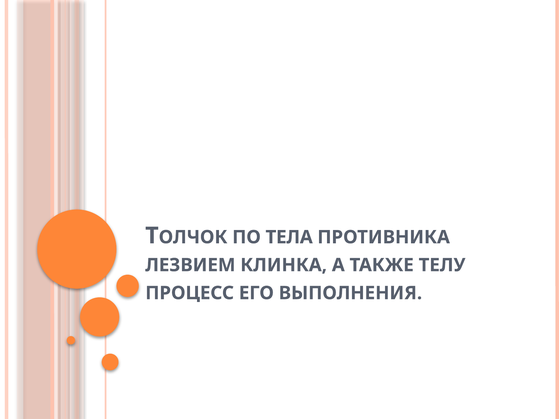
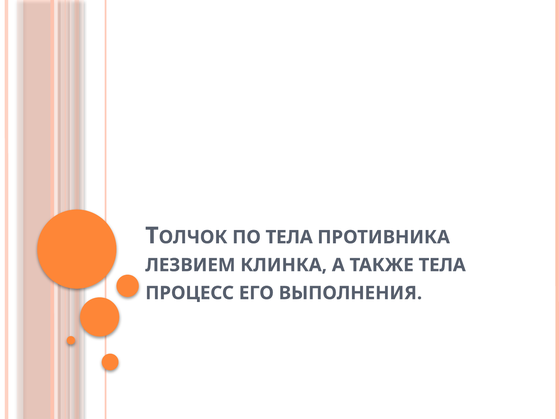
ТАКЖЕ ТЕЛУ: ТЕЛУ -> ТЕЛА (442, 265)
